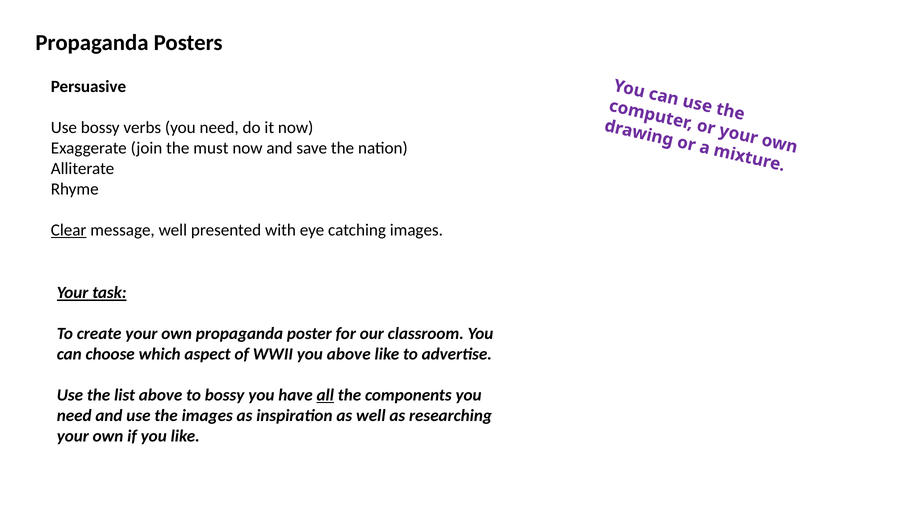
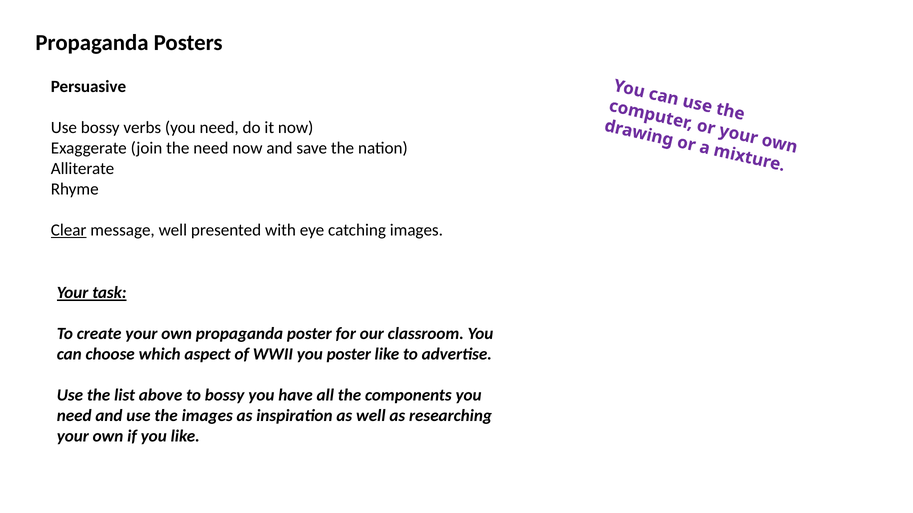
the must: must -> need (211, 148)
you above: above -> poster (349, 355)
all underline: present -> none (325, 396)
